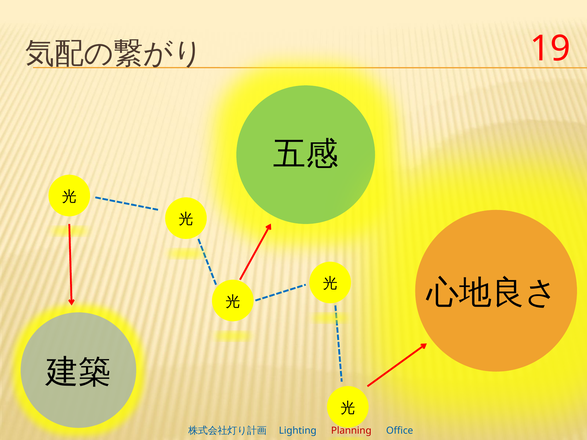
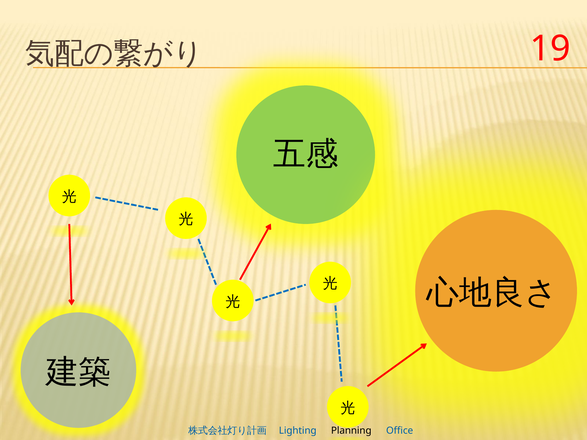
Planning colour: red -> black (351, 431)
